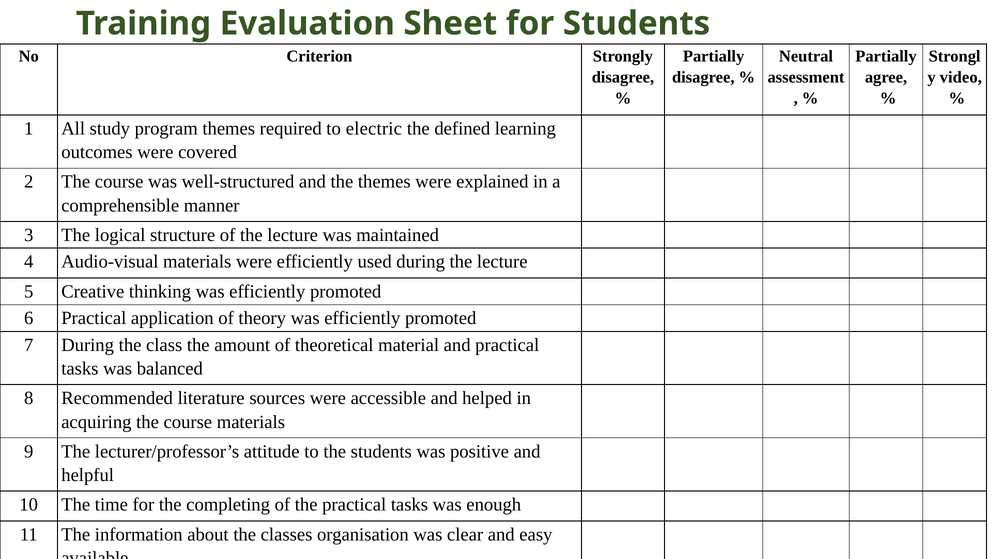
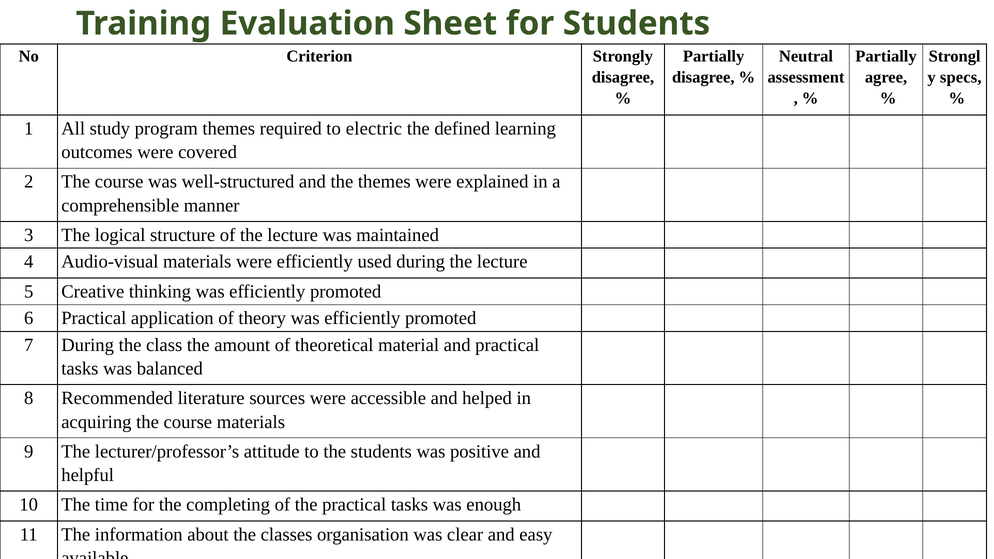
video: video -> specs (961, 77)
